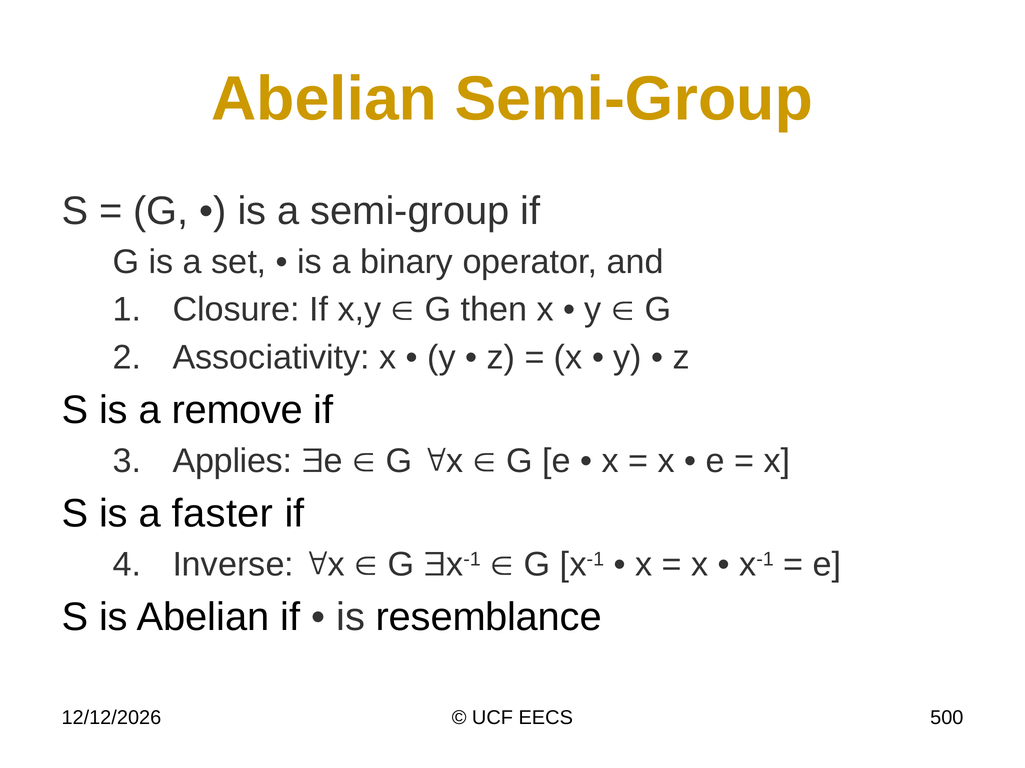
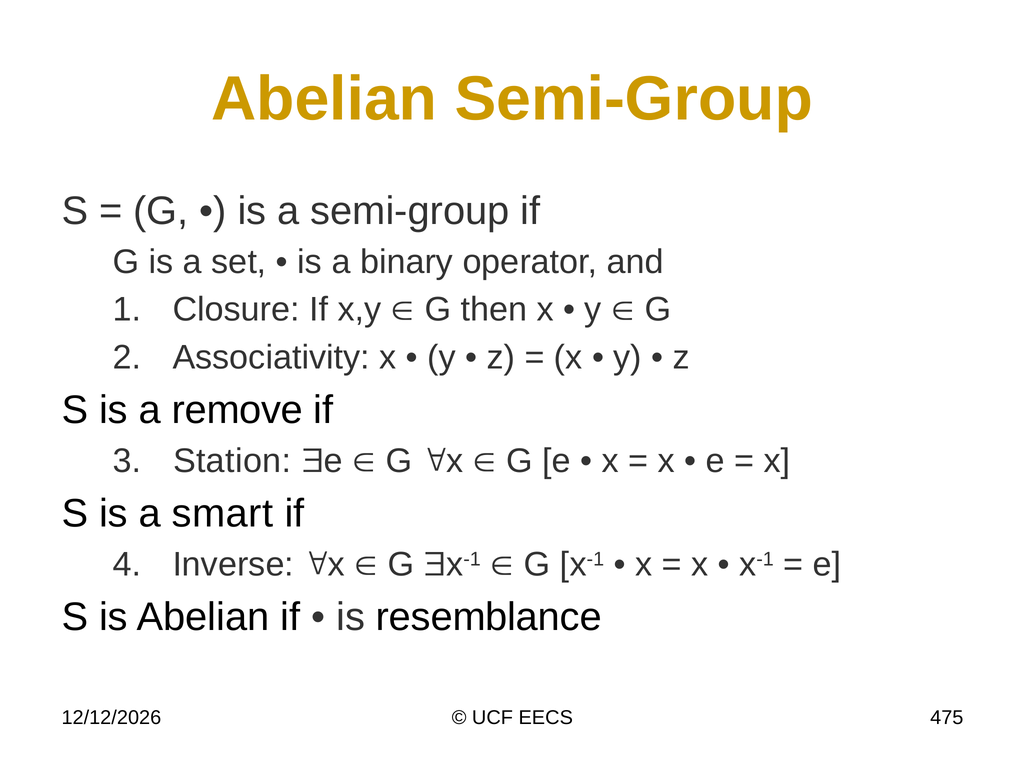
Applies: Applies -> Station (232, 461)
faster: faster -> smart (223, 514)
500: 500 -> 475 (947, 719)
